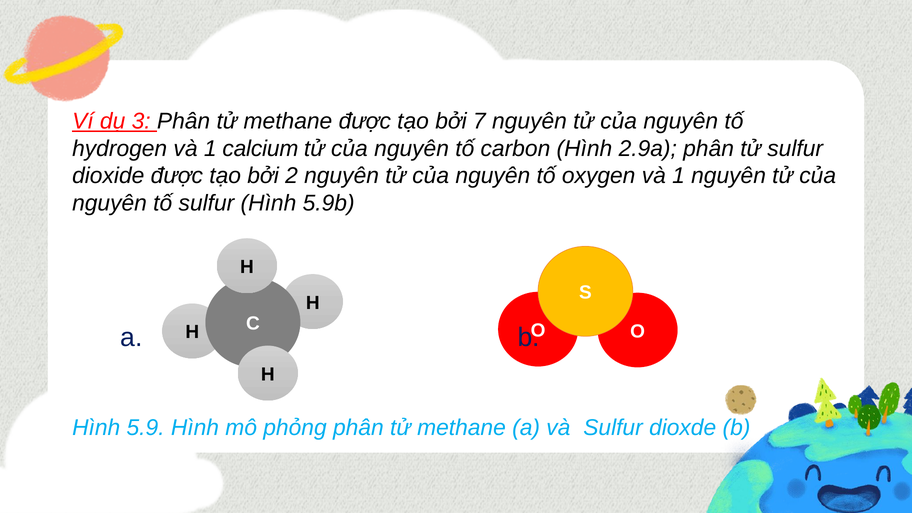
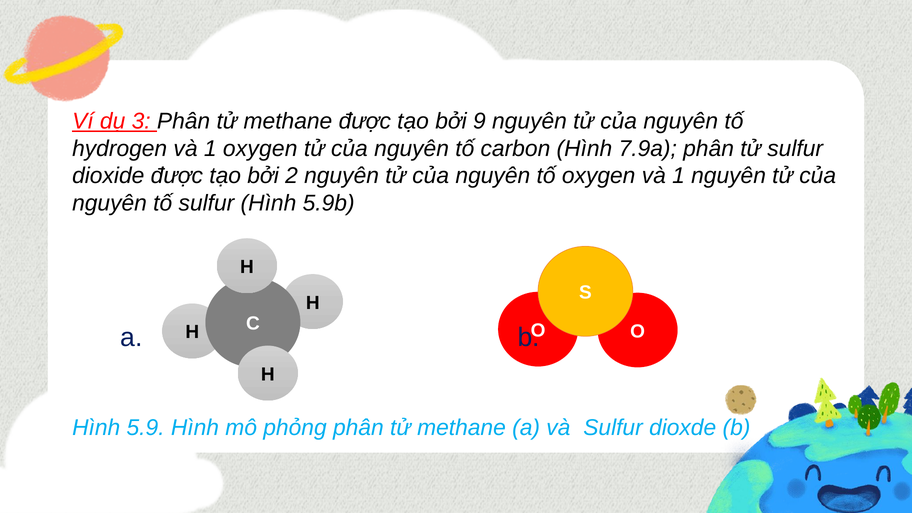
7: 7 -> 9 (479, 121)
1 calcium: calcium -> oxygen (260, 149)
2.9a: 2.9a -> 7.9a (648, 149)
